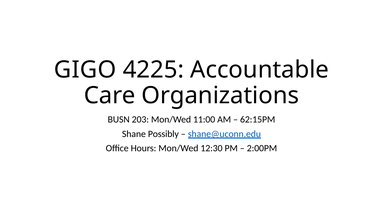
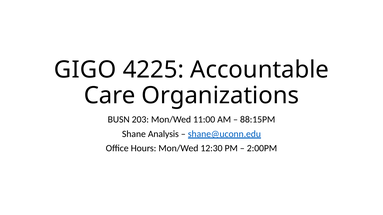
62:15PM: 62:15PM -> 88:15PM (258, 120)
Possibly: Possibly -> Analysis (163, 134)
